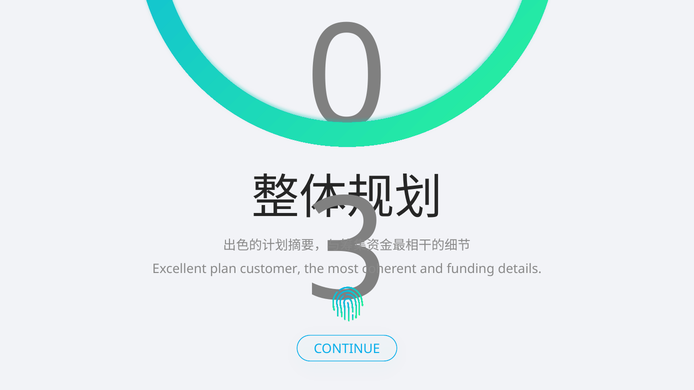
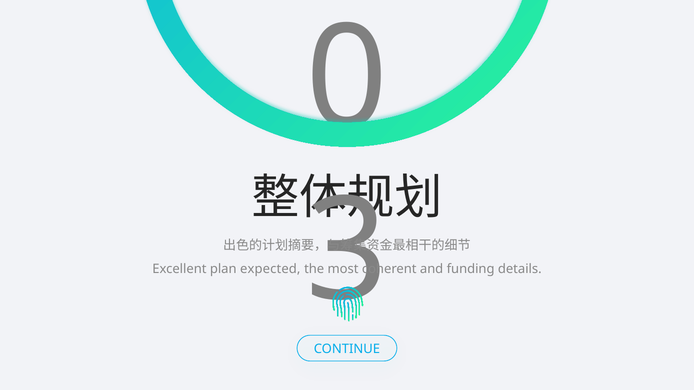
customer: customer -> expected (270, 269)
